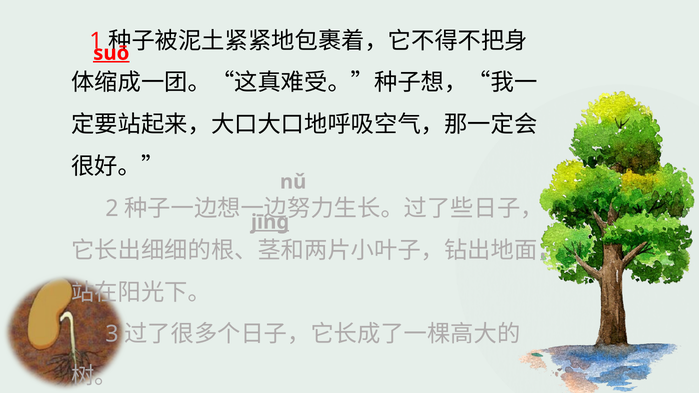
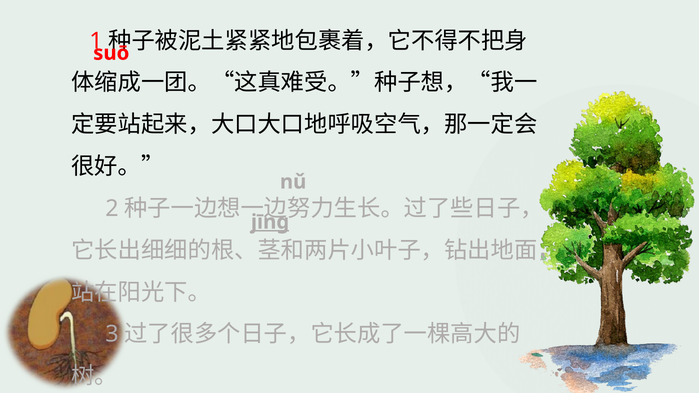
suō underline: present -> none (111, 53)
